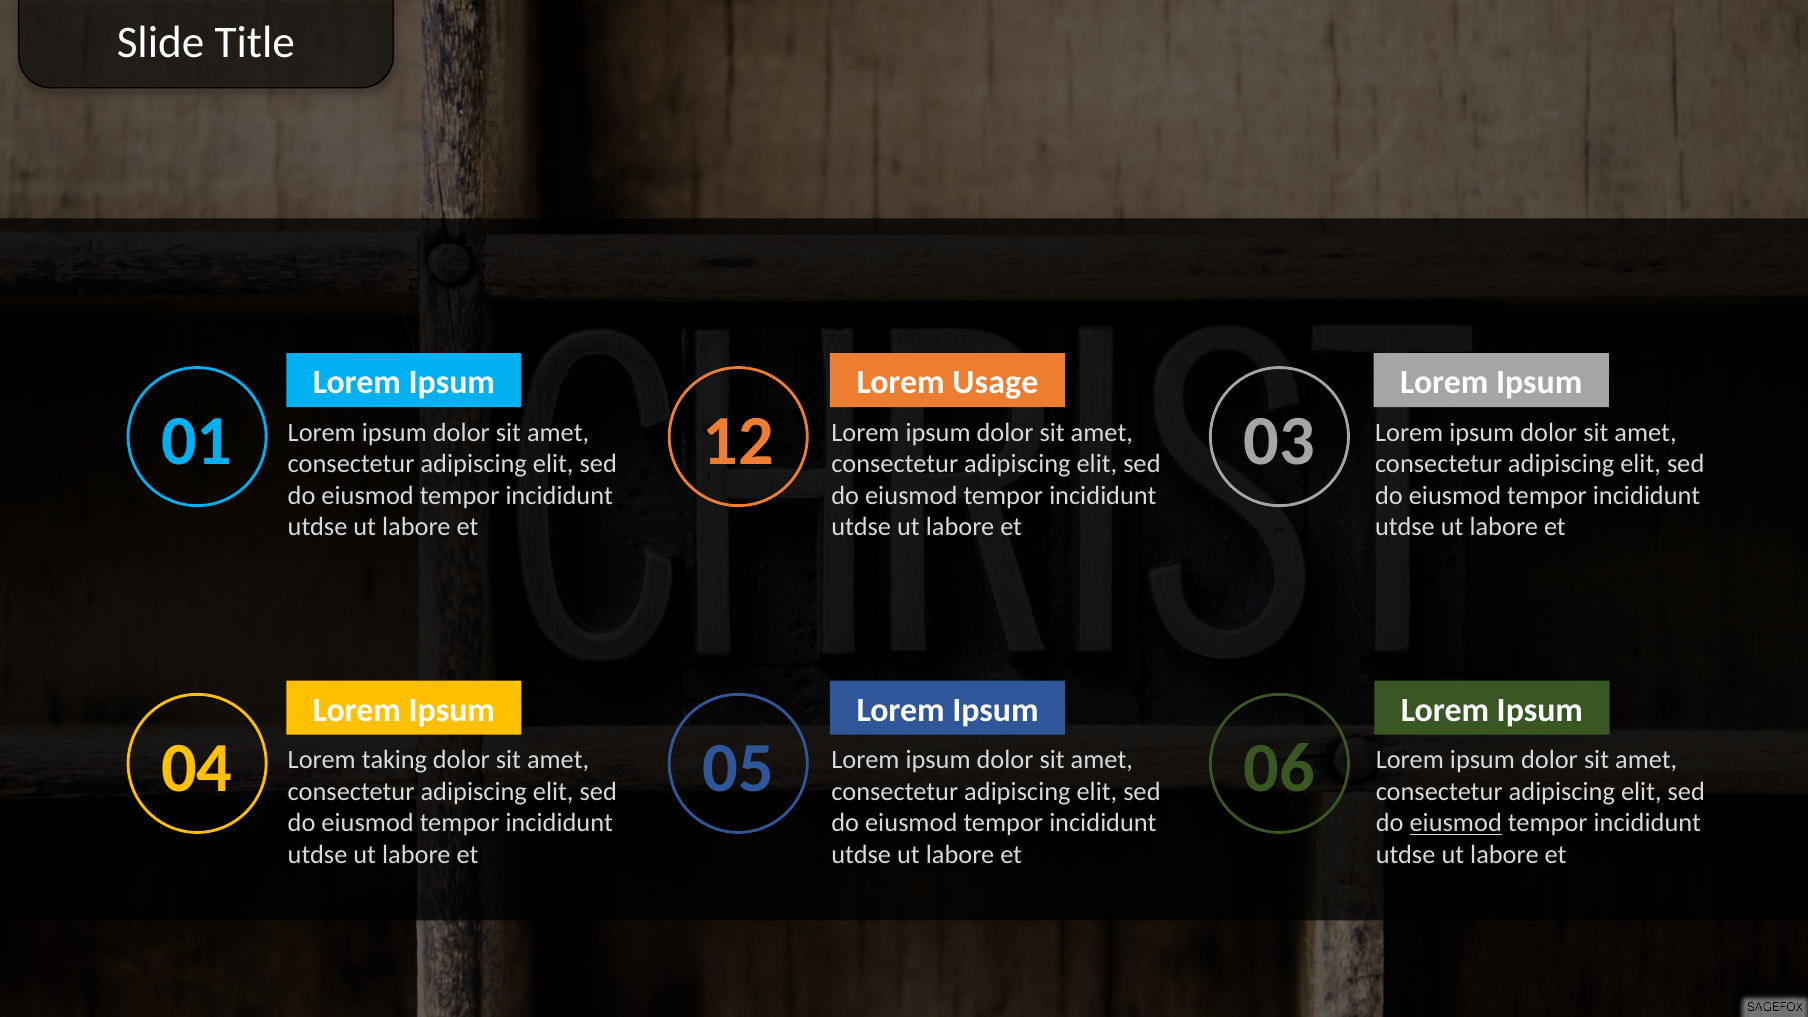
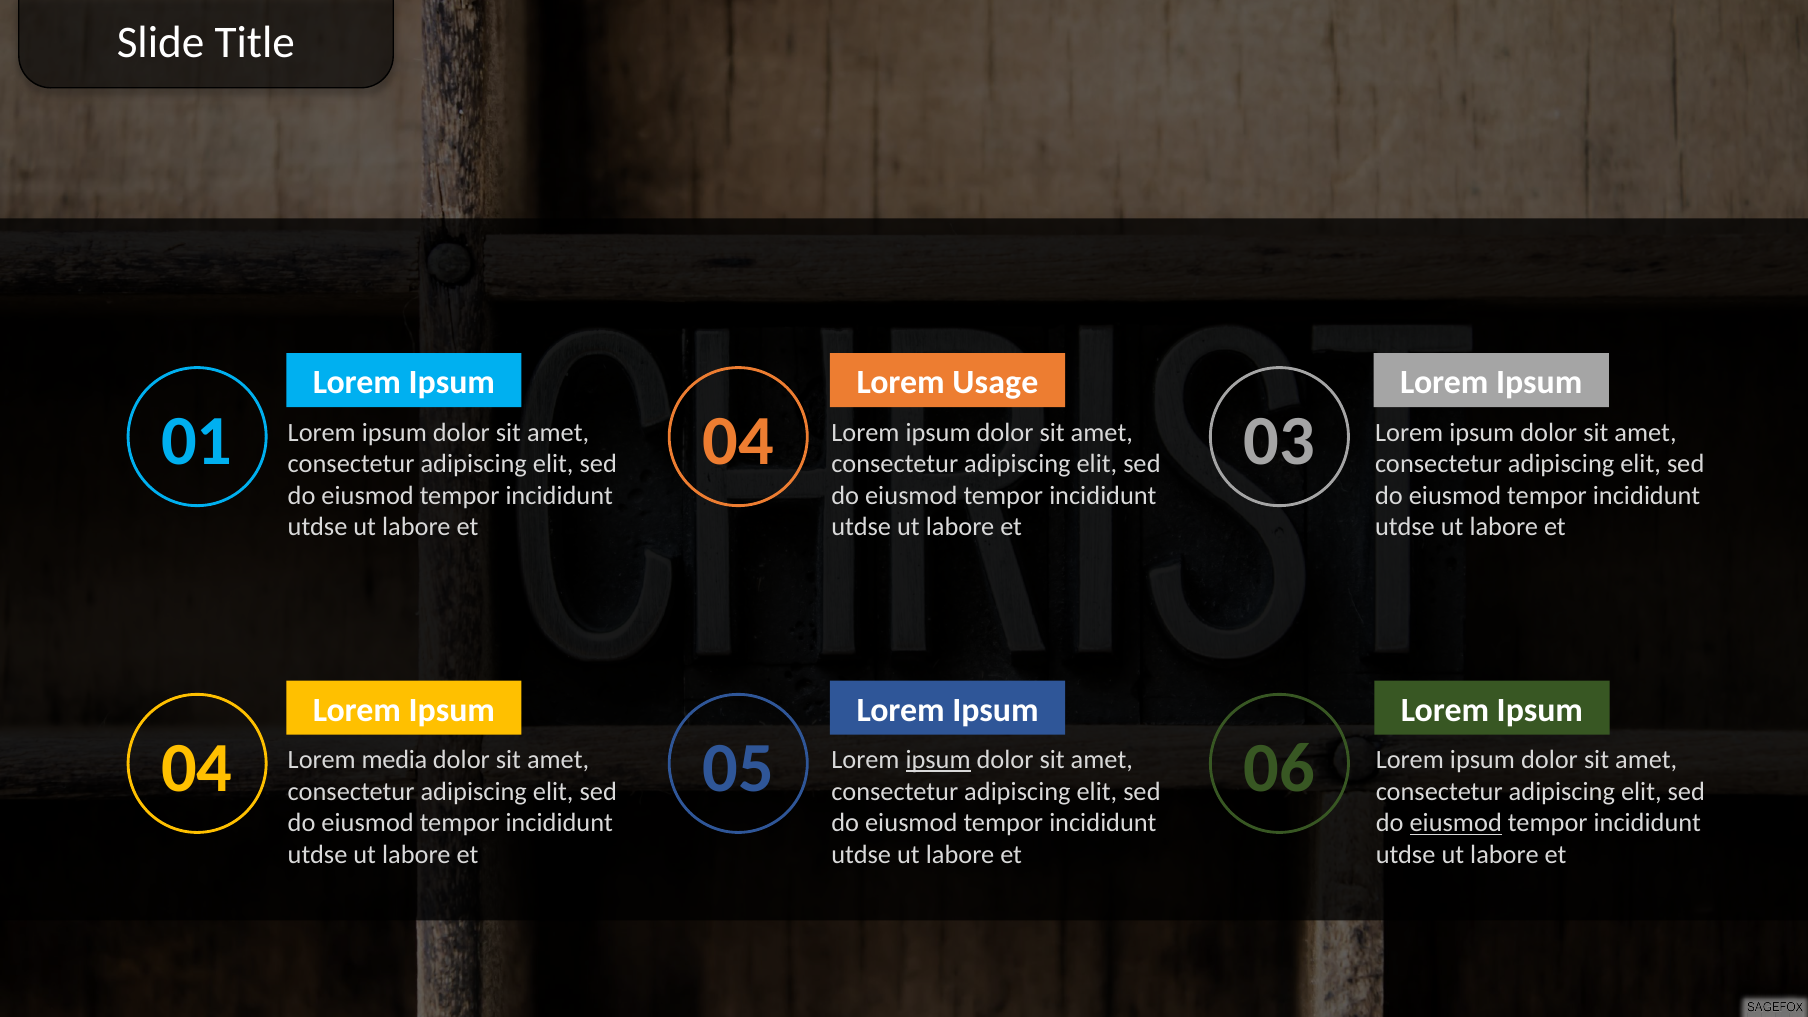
01 12: 12 -> 04 (738, 441)
taking: taking -> media (395, 760)
ipsum underline: none -> present (938, 760)
